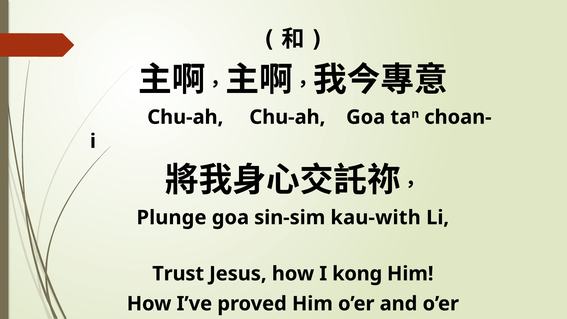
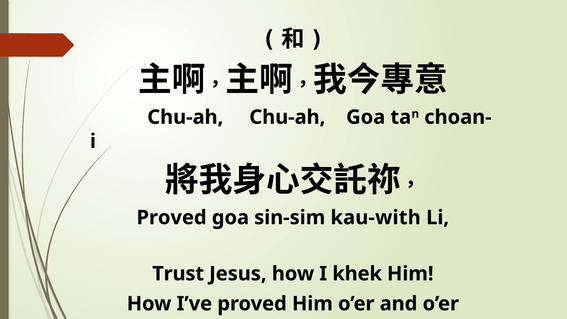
Plunge: Plunge -> Proved (172, 218)
kong: kong -> khek (357, 274)
